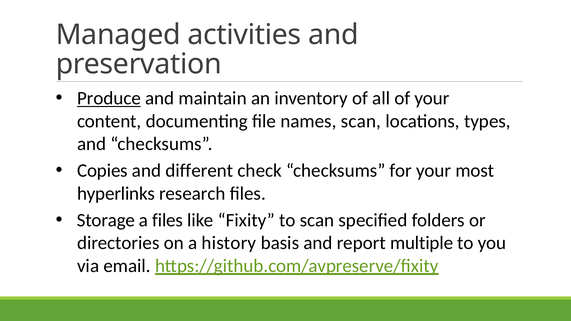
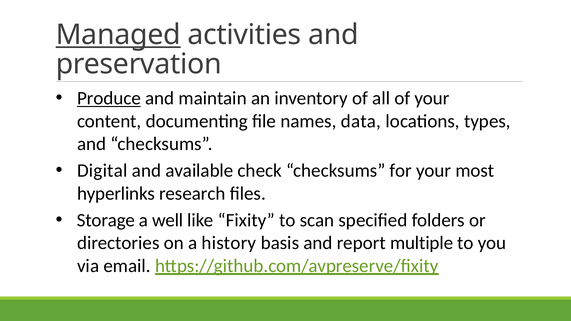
Managed underline: none -> present (118, 35)
names scan: scan -> data (361, 121)
Copies: Copies -> Digital (102, 171)
different: different -> available (199, 171)
a files: files -> well (168, 220)
